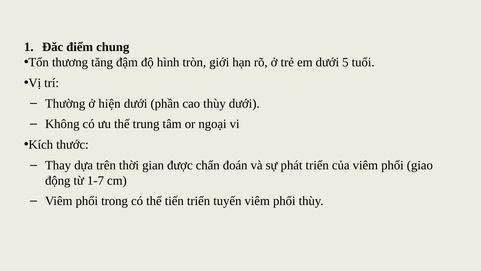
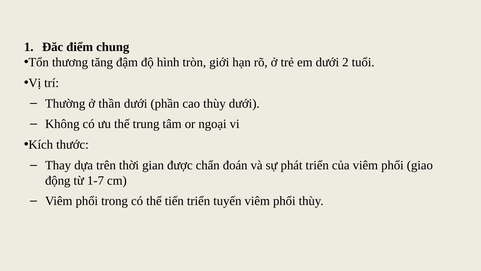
5: 5 -> 2 (345, 62)
hiện: hiện -> thần (110, 103)
